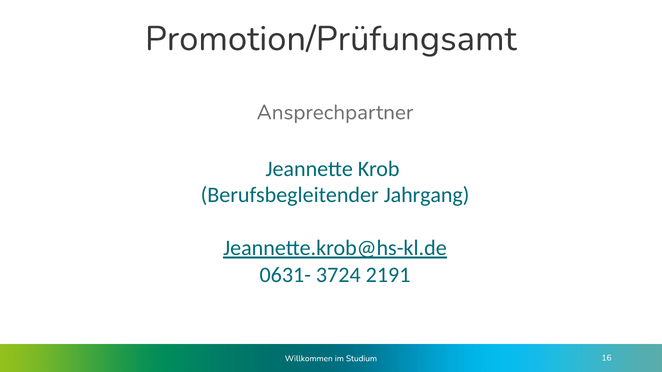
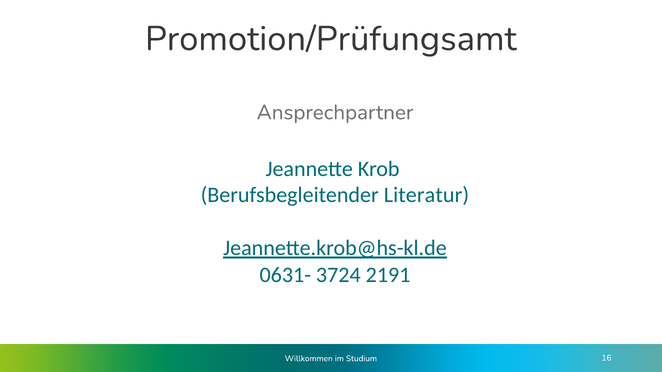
Jahrgang: Jahrgang -> Literatur (426, 195)
